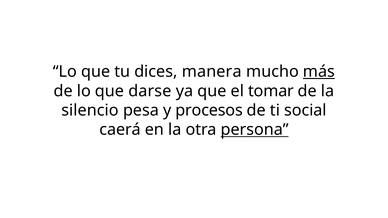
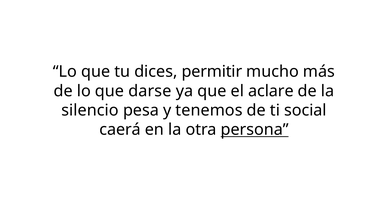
manera: manera -> permitir (212, 72)
más underline: present -> none (319, 72)
tomar: tomar -> aclare (271, 91)
procesos: procesos -> tenemos (209, 110)
